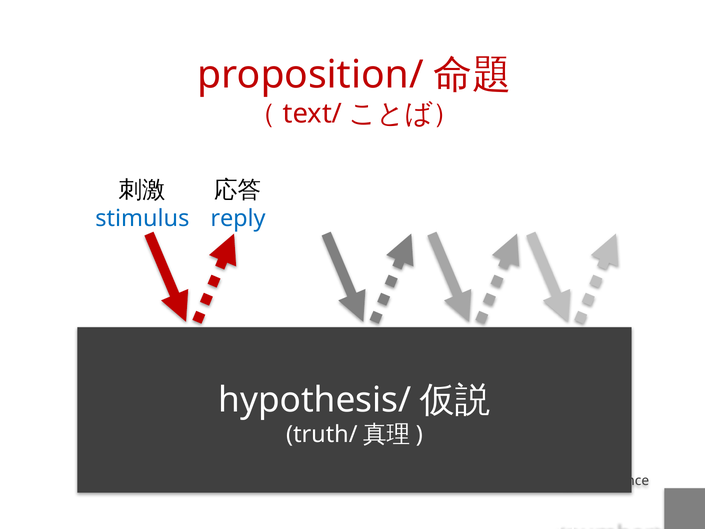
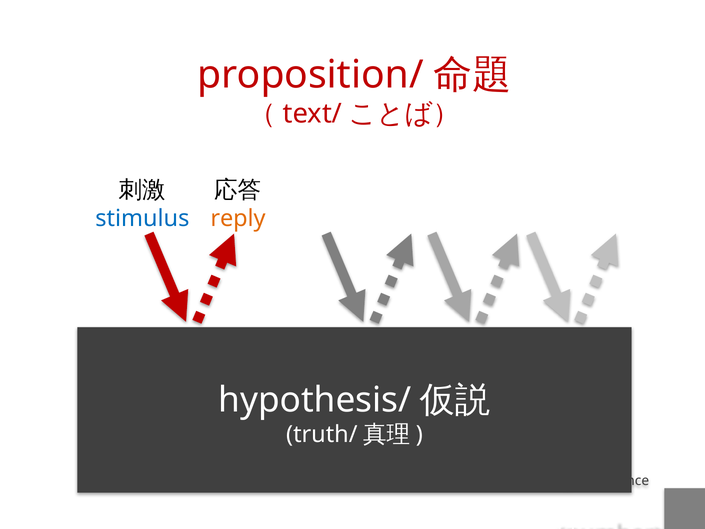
reply colour: blue -> orange (238, 218)
